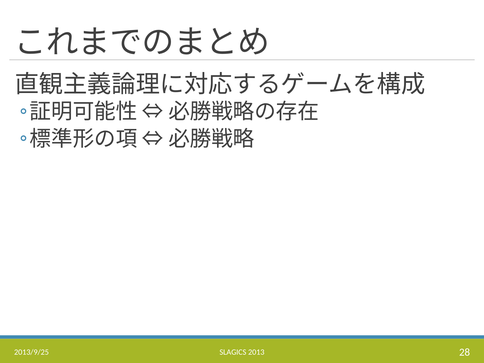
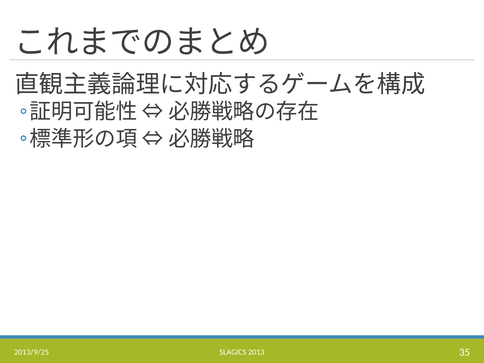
28: 28 -> 35 (465, 352)
